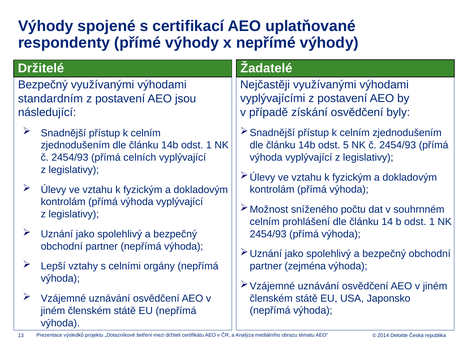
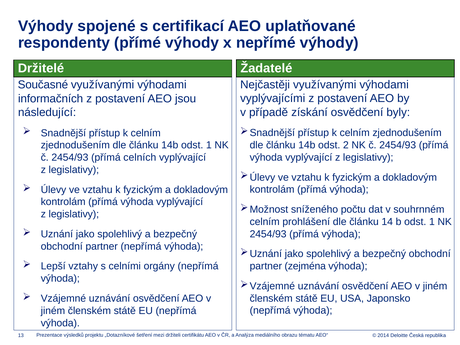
Bezpečný: Bezpečný -> Současné (43, 85)
standardním: standardním -> informačních (51, 99)
5: 5 -> 2 (346, 145)
